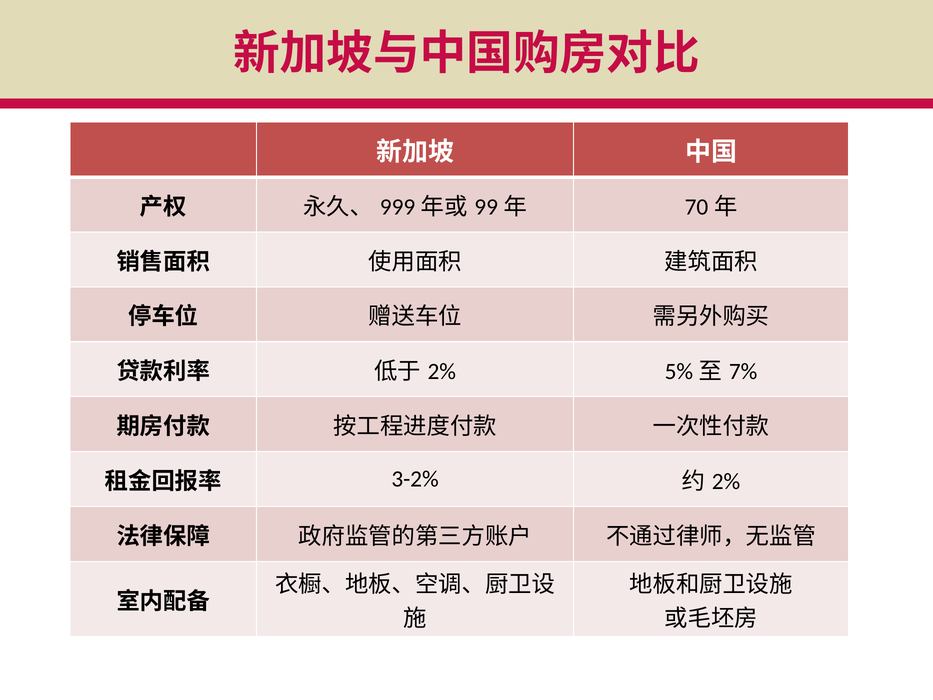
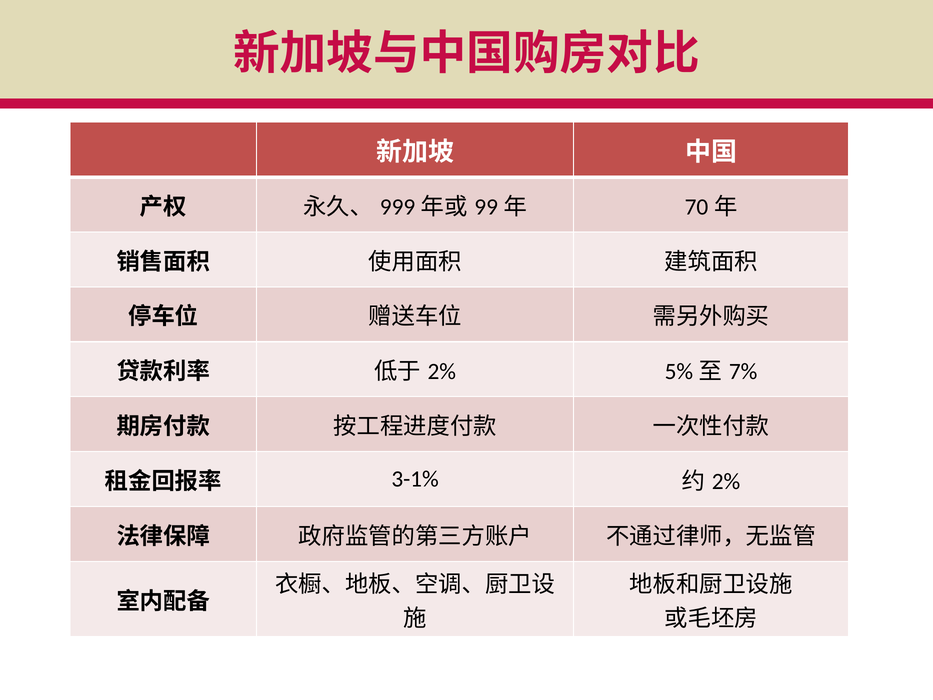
3-2%: 3-2% -> 3-1% (415, 479)
